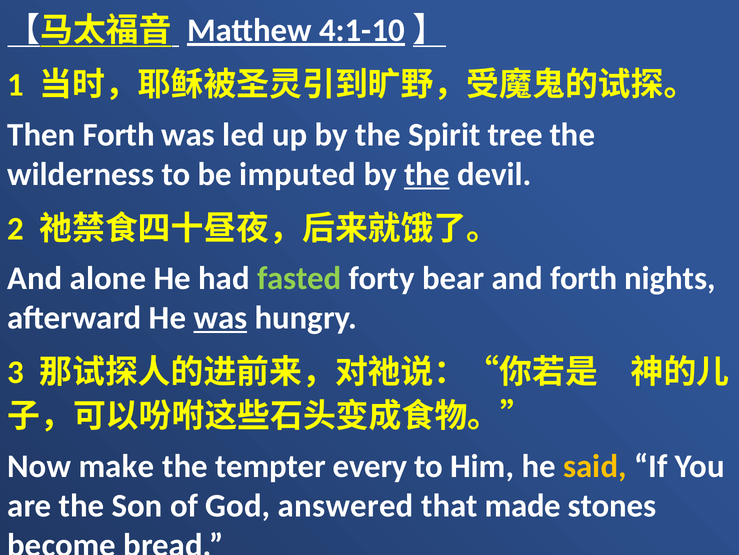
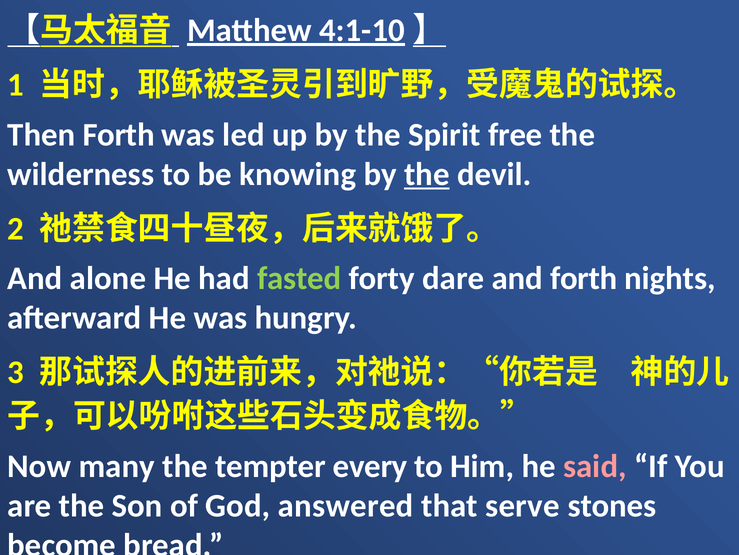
tree: tree -> free (515, 135)
imputed: imputed -> knowing (298, 174)
bear: bear -> dare (453, 278)
was underline: present -> none (221, 317)
make: make -> many (117, 466)
said colour: yellow -> pink (595, 466)
made: made -> serve (522, 505)
